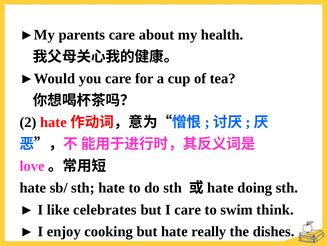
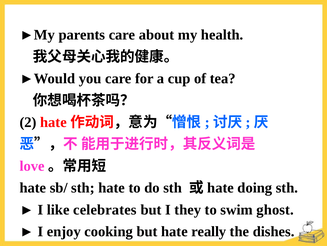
I care: care -> they (188, 209)
think: think -> ghost (275, 209)
